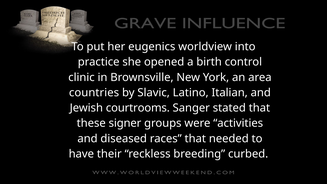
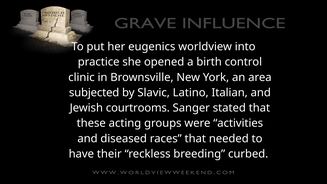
countries: countries -> subjected (94, 93)
signer: signer -> acting (125, 123)
